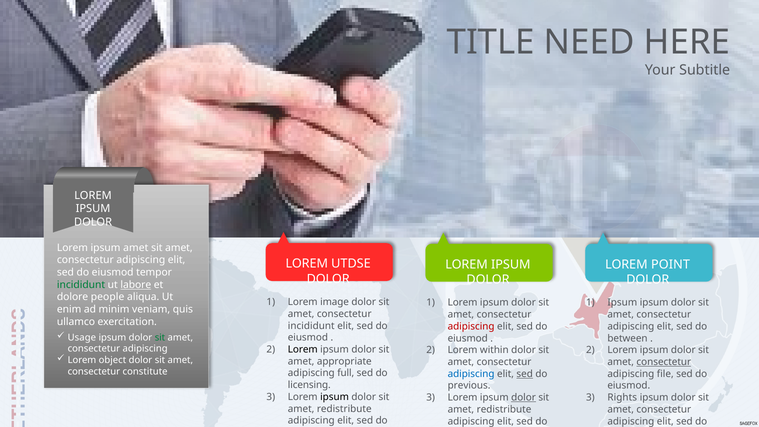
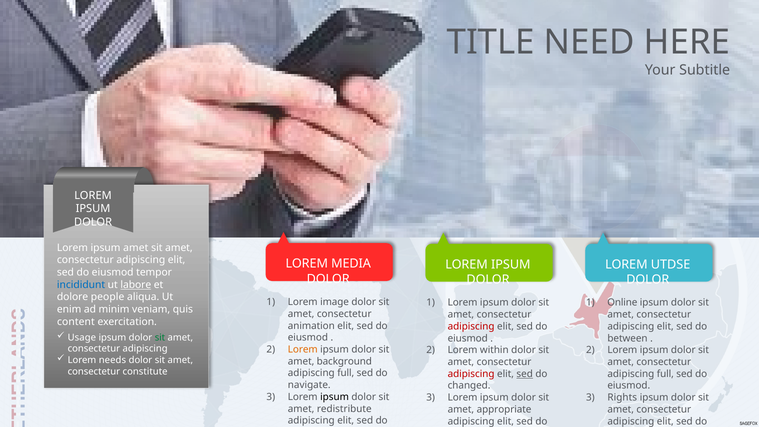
UTDSE: UTDSE -> MEDIA (351, 264)
POINT: POINT -> UTDSE (671, 264)
incididunt colour: green -> blue (81, 285)
Ipsum: Ipsum -> Online (622, 303)
ullamco: ullamco -> content (76, 322)
incididunt: incididunt -> animation (311, 326)
Lorem colour: black -> orange (303, 349)
object: object -> needs (112, 360)
appropriate: appropriate -> background (344, 361)
consectetur underline: present -> none (664, 362)
adipiscing colour: blue -> red (471, 374)
file: file -> full (665, 374)
licensing: licensing -> navigate (309, 385)
previous: previous -> changed (469, 386)
dolor underline: present -> none (524, 397)
redistribute: redistribute -> appropriate (504, 409)
